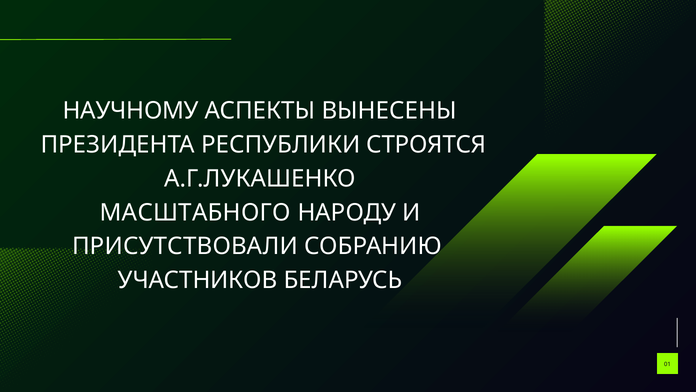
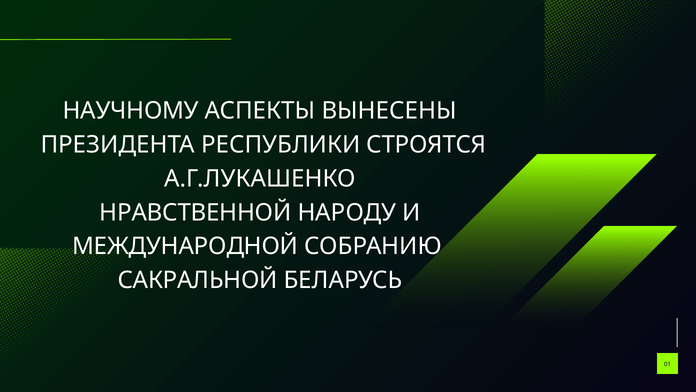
МАСШТАБНОГО: МАСШТАБНОГО -> НРАВСТВЕННОЙ (195, 212)
ПРИСУТСТВОВАЛИ: ПРИСУТСТВОВАЛИ -> МЕЖДУНАРОДНОЙ (185, 246)
УЧАСТНИКОВ: УЧАСТНИКОВ -> САКРАЛЬНОЙ (198, 280)
